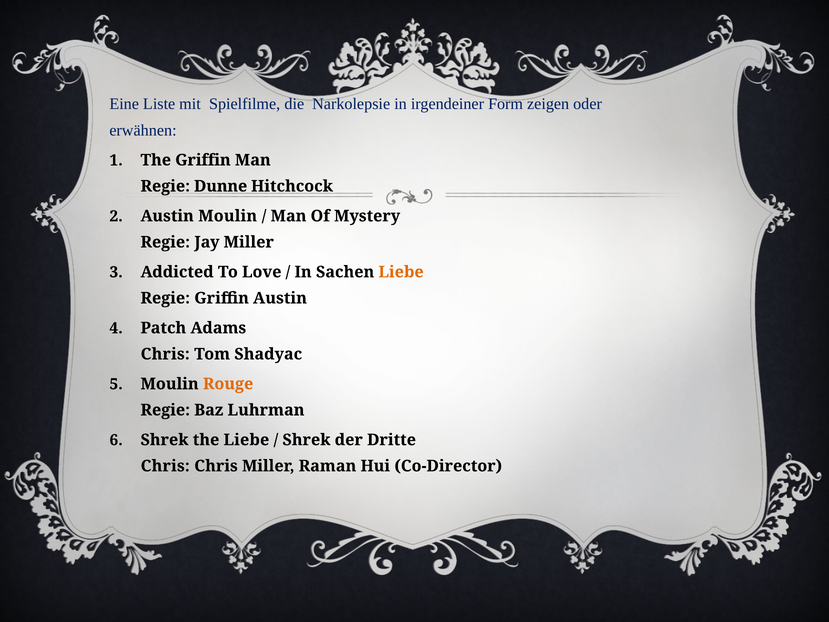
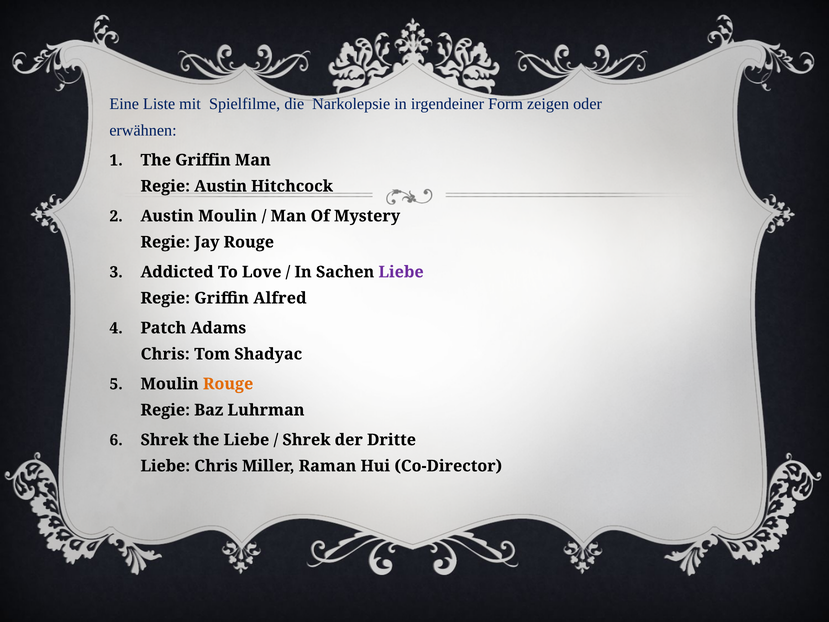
Regie Dunne: Dunne -> Austin (221, 186)
Jay Miller: Miller -> Rouge (249, 242)
Liebe colour: orange -> purple (401, 272)
Griffin Austin: Austin -> Alfred (280, 298)
Chris: Chris -> Liebe (165, 466)
